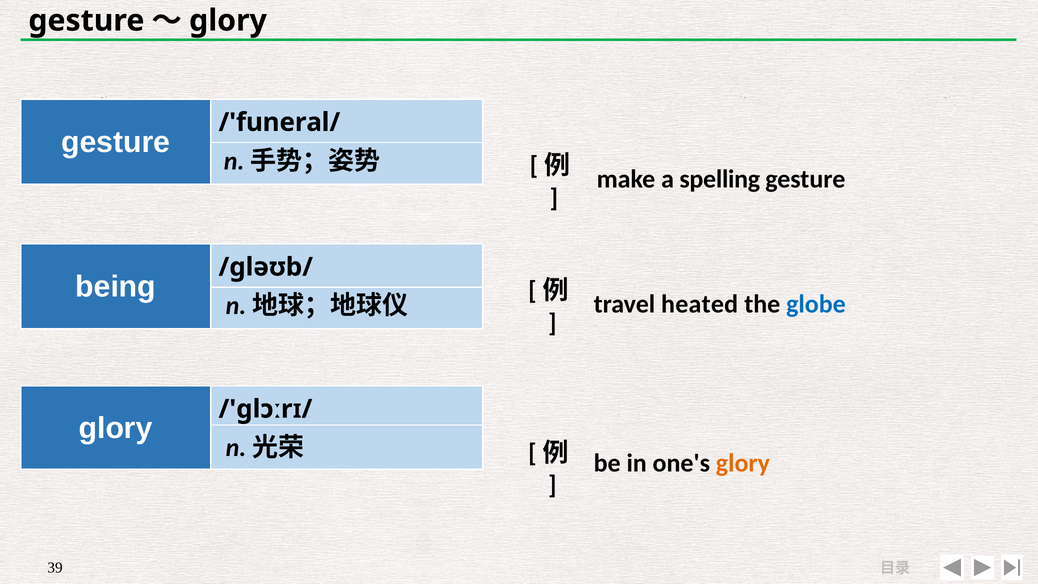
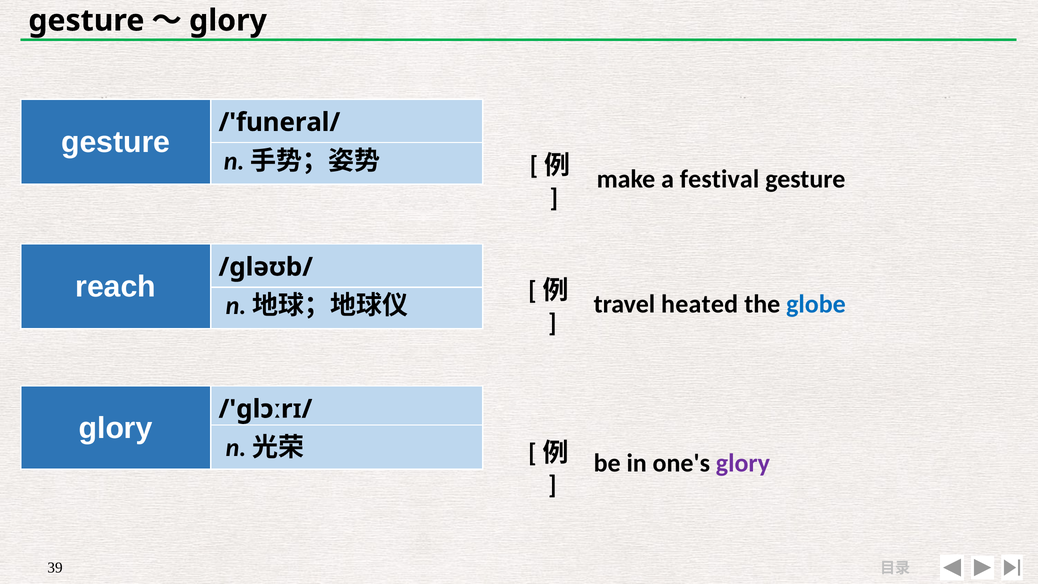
spelling: spelling -> festival (720, 179)
being: being -> reach (116, 287)
glory colour: orange -> purple (743, 463)
